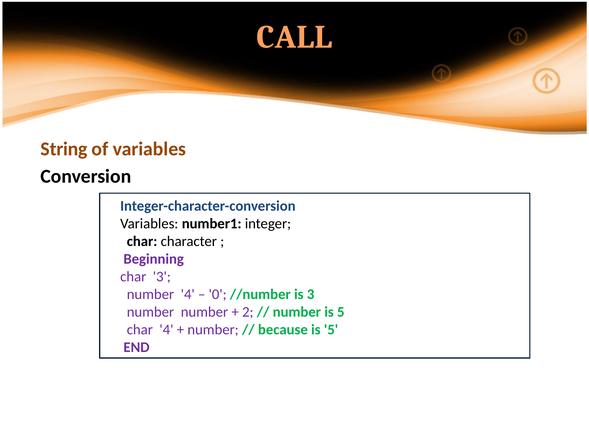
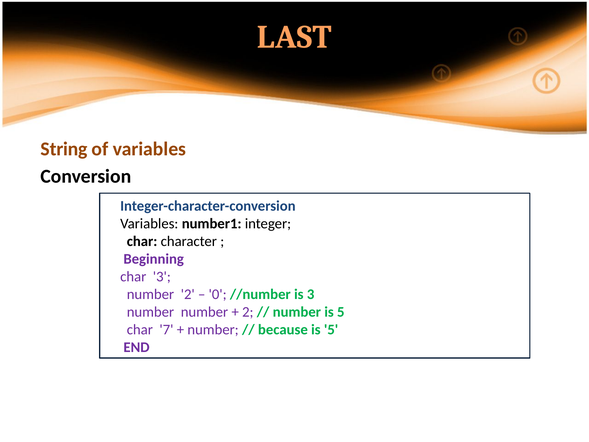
CALL: CALL -> LAST (294, 37)
4: 4 -> 2 (188, 294)
4: 4 -> 7 (166, 329)
